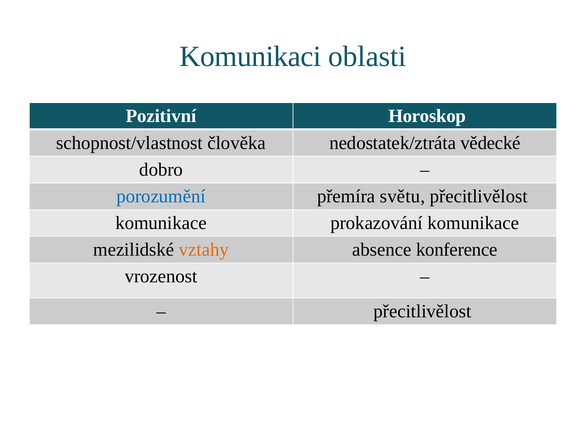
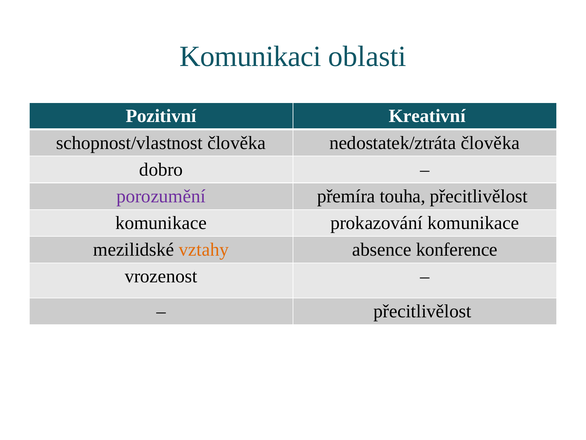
Horoskop: Horoskop -> Kreativní (427, 116)
nedostatek/ztráta vědecké: vědecké -> člověka (490, 143)
porozumění colour: blue -> purple (161, 196)
světu: světu -> touha (403, 196)
